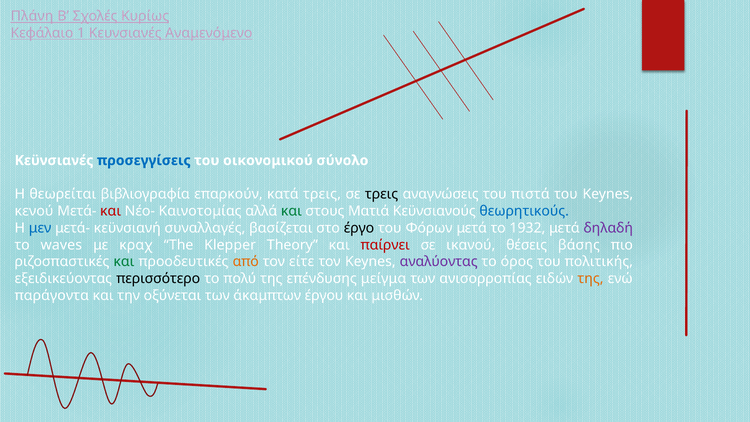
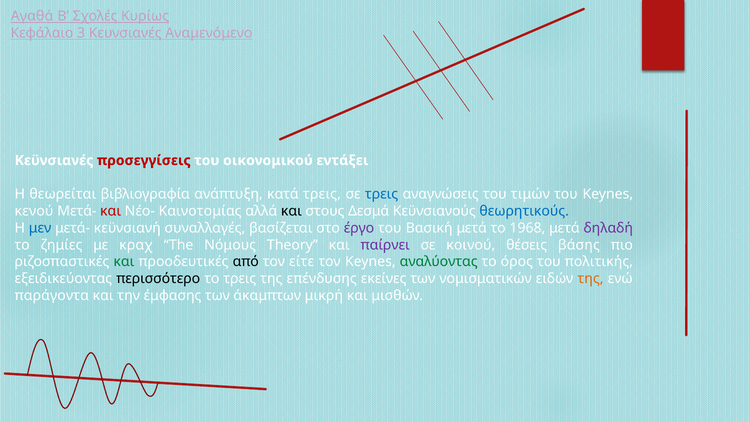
Πλάνη: Πλάνη -> Αγαθά (32, 16)
1: 1 -> 3 (81, 33)
προσεγγίσεις colour: blue -> red (144, 160)
σύνολο: σύνολο -> εντάξει (342, 160)
επαρκούν: επαρκούν -> ανάπτυξη (228, 194)
τρεις colour: black -> blue (382, 194)
πιστά: πιστά -> τιμών (530, 194)
και colour: green -> black (291, 211)
Ματιά: Ματιά -> Δεσμά (369, 211)
έργο colour: black -> purple (359, 228)
Φόρων: Φόρων -> Βασική (429, 228)
1932: 1932 -> 1968 (527, 228)
waves: waves -> ζημίες (61, 245)
Klepper: Klepper -> Νόμους (230, 245)
παίρνει colour: red -> purple (385, 245)
ικανού: ικανού -> κοινού (471, 245)
από colour: orange -> black (246, 262)
αναλύοντας colour: purple -> green (439, 262)
το πολύ: πολύ -> τρεις (240, 279)
μείγμα: μείγμα -> εκείνες (384, 279)
ανισορροπίας: ανισορροπίας -> νομισματικών (486, 279)
οξύνεται: οξύνεται -> έμφασης (172, 295)
έργου: έργου -> μικρή (324, 295)
